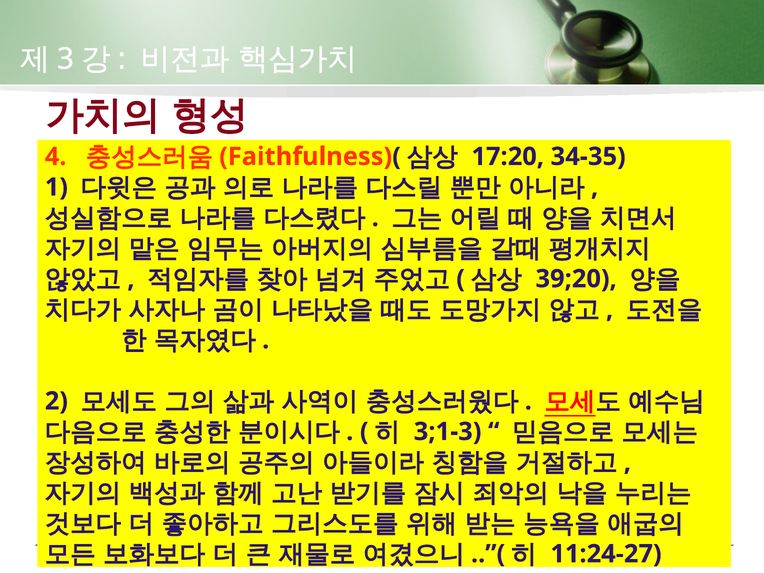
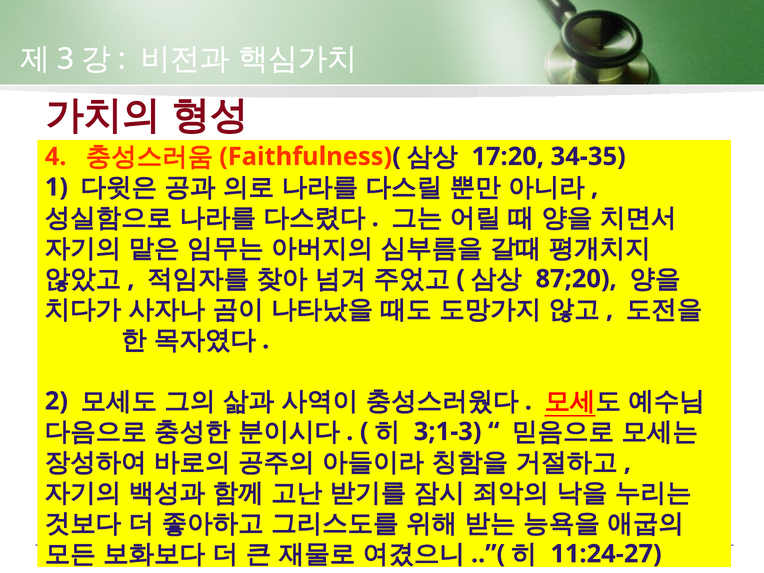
39;20: 39;20 -> 87;20 (576, 279)
